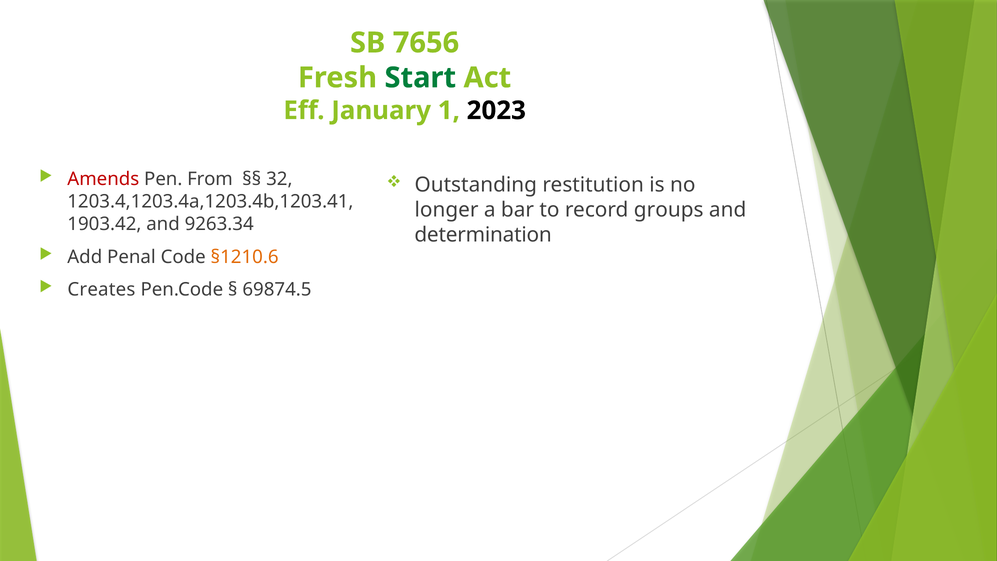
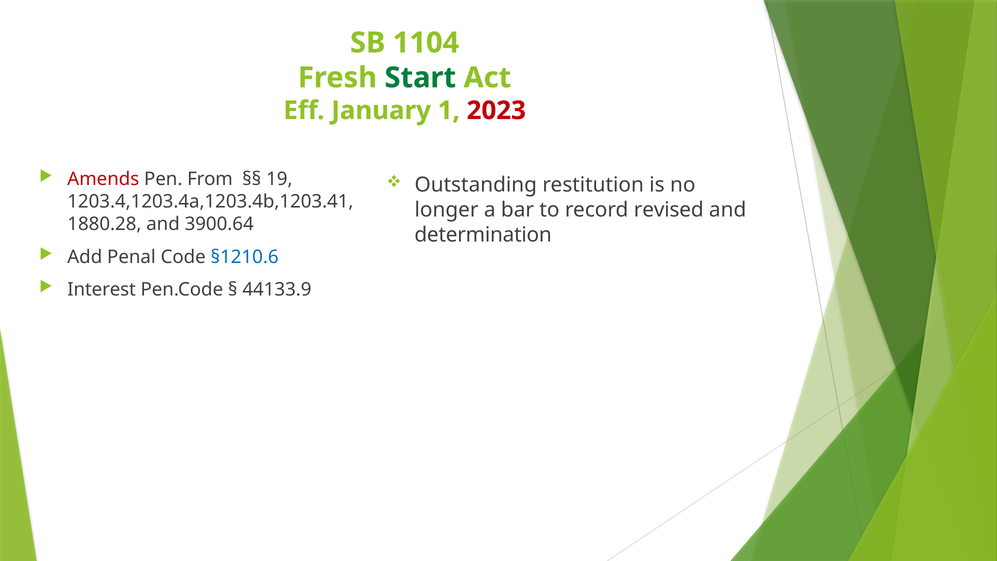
7656: 7656 -> 1104 (426, 43)
2023 colour: black -> red (496, 111)
32: 32 -> 19 (279, 179)
groups: groups -> revised (669, 210)
1903.42: 1903.42 -> 1880.28 (104, 224)
9263.34: 9263.34 -> 3900.64 (219, 224)
§1210.6 colour: orange -> blue (245, 257)
Creates: Creates -> Interest (102, 290)
69874.5: 69874.5 -> 44133.9 (277, 290)
